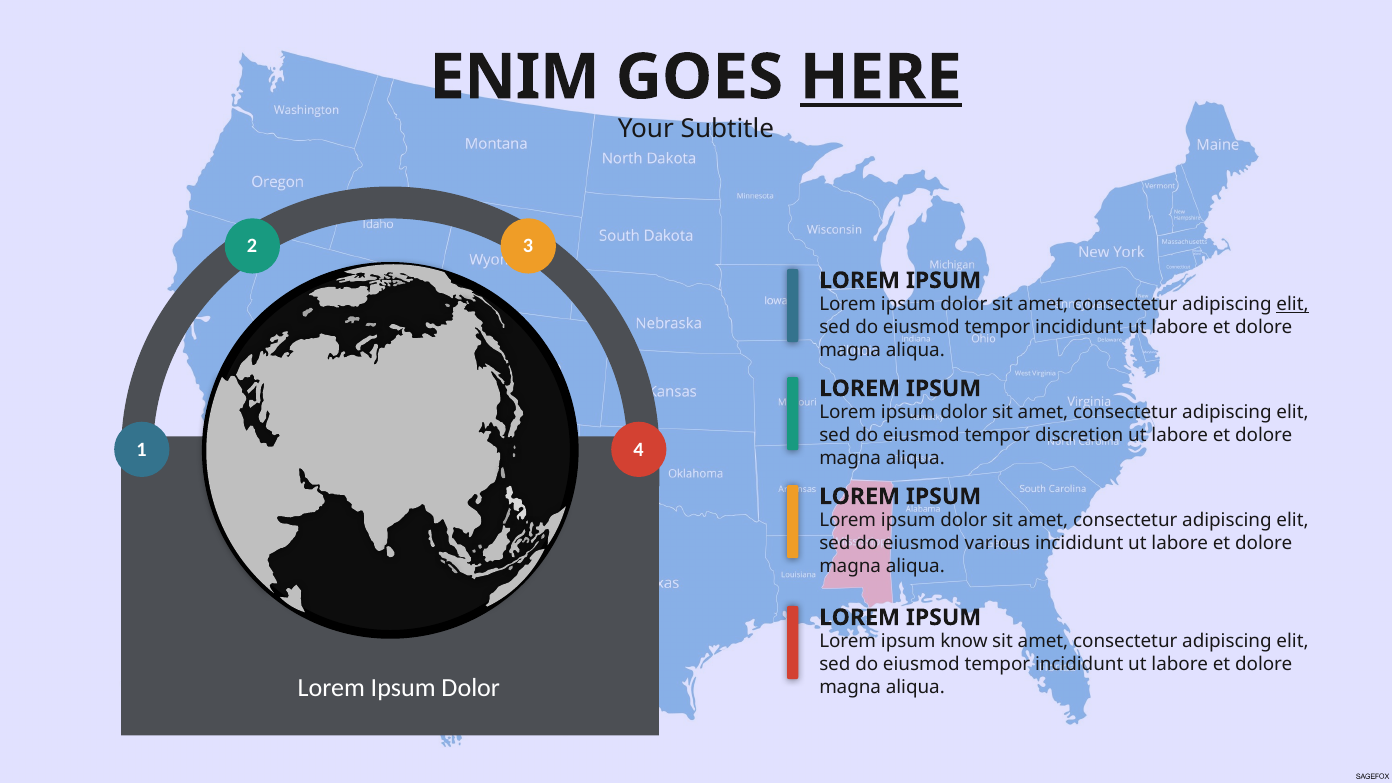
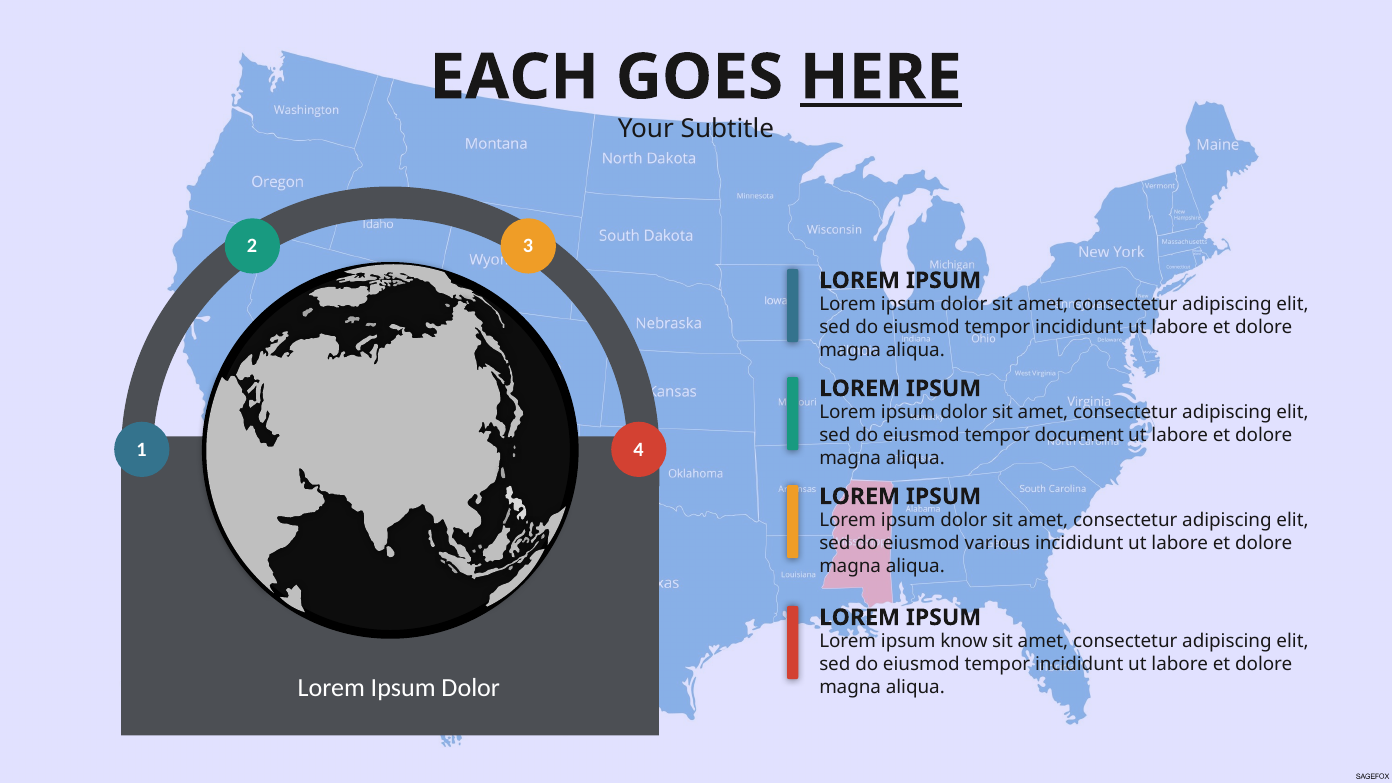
ENIM: ENIM -> EACH (514, 77)
elit underline: present -> none (1293, 305)
discretion: discretion -> document (1079, 435)
